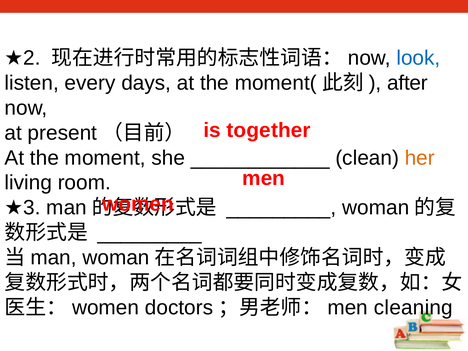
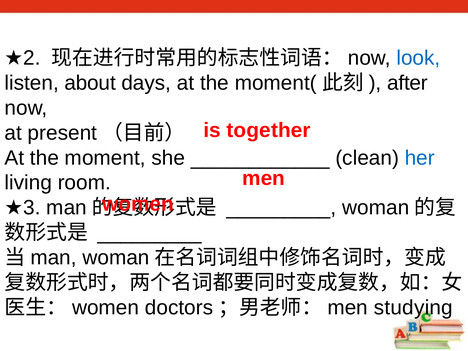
every: every -> about (90, 83)
her colour: orange -> blue (420, 158)
cleaning: cleaning -> studying (413, 308)
